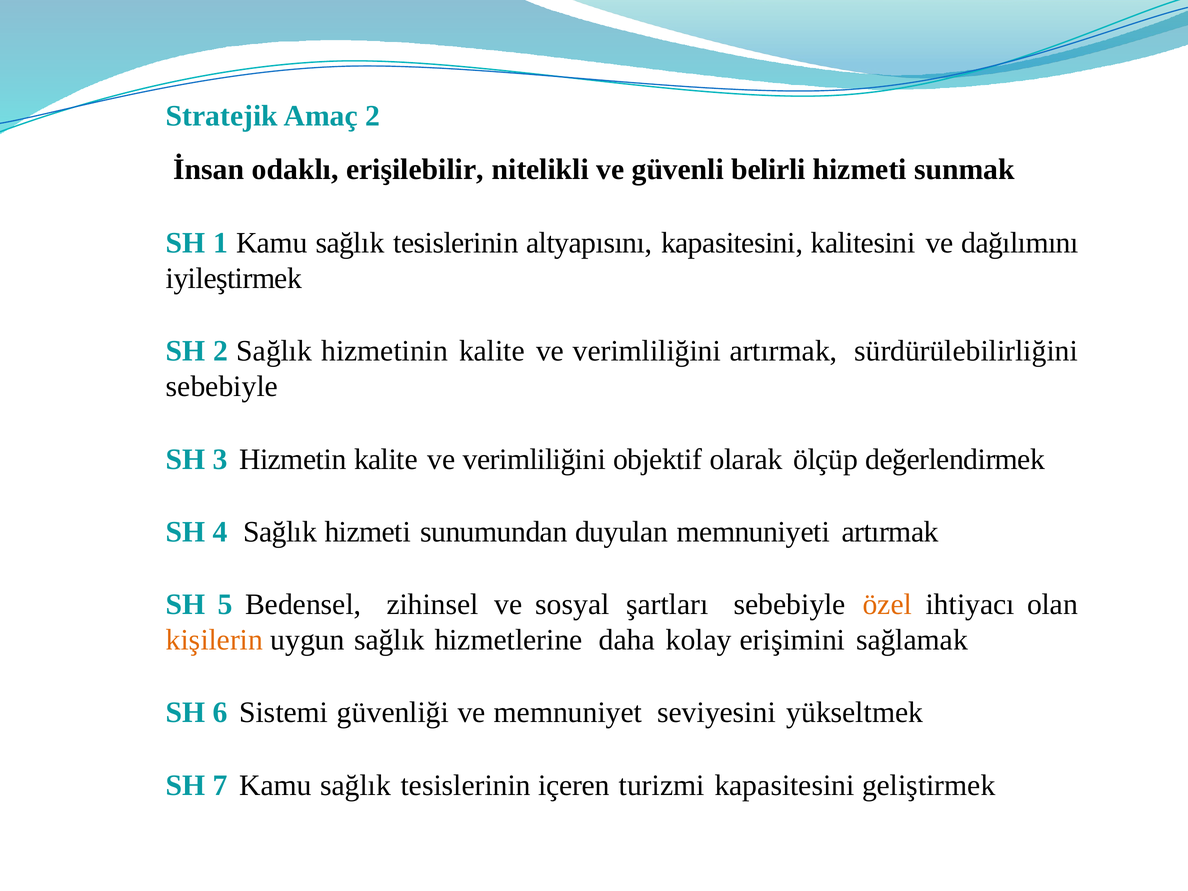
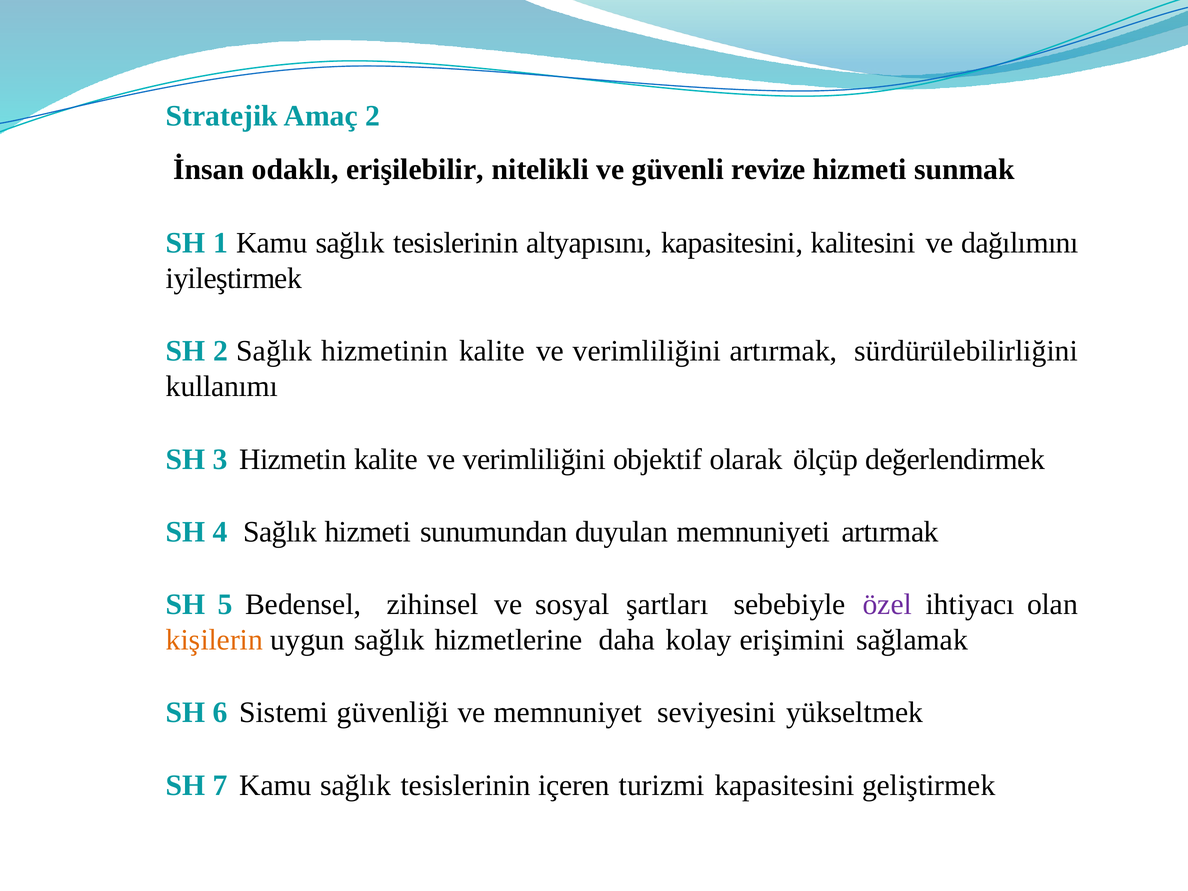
belirli: belirli -> revize (768, 169)
sebebiyle: sebebiyle -> kullanımı (222, 387)
özel colour: orange -> purple (887, 604)
